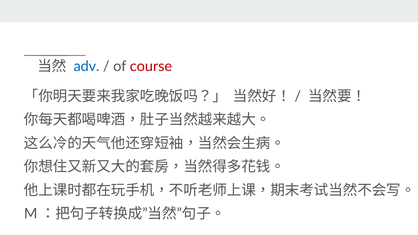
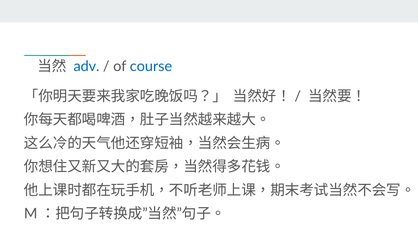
course colour: red -> blue (151, 66)
